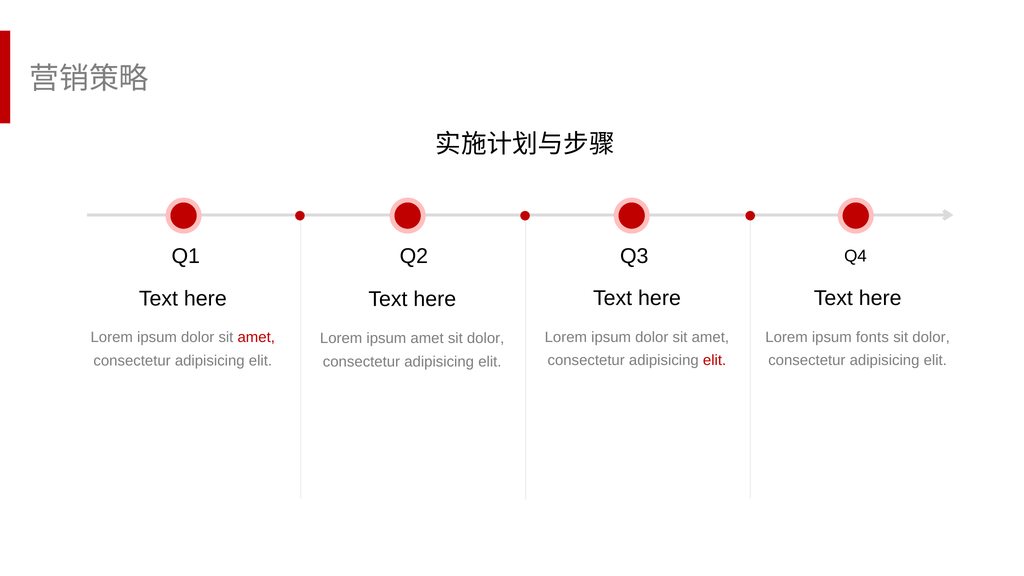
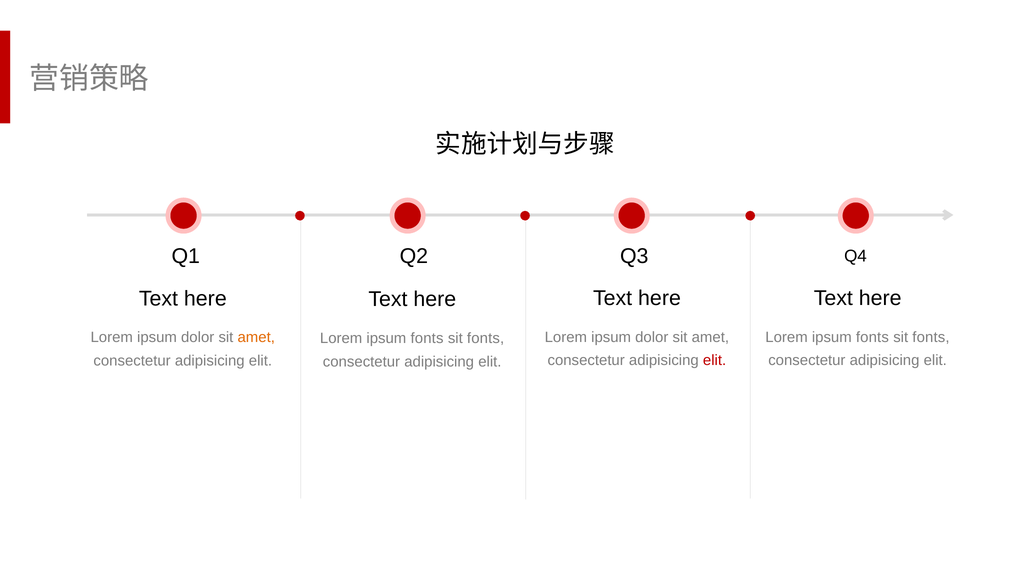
dolor: dolor -> fonts (931, 337)
amet colour: red -> orange (256, 337)
amet: amet -> fonts (427, 338)
dolor: dolor -> fonts (486, 338)
